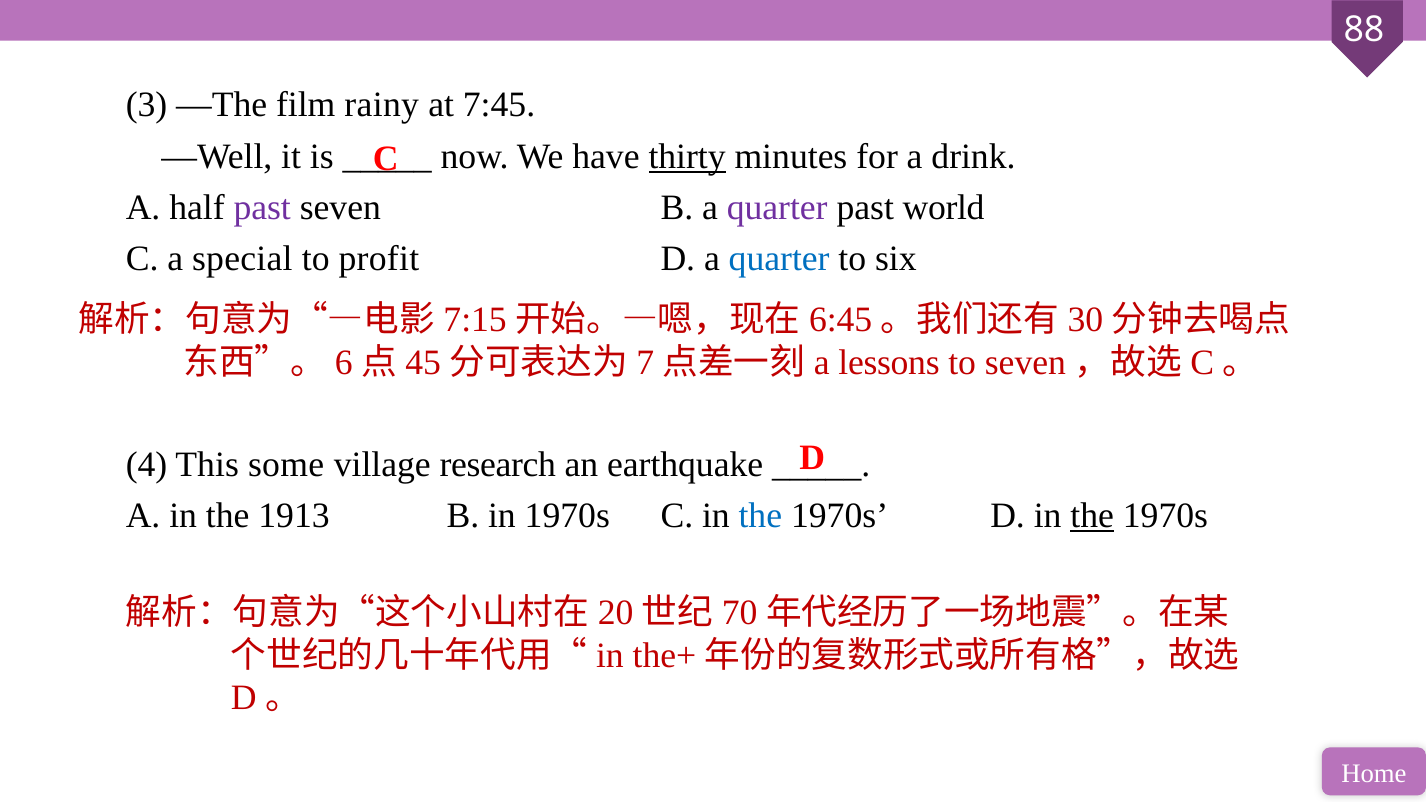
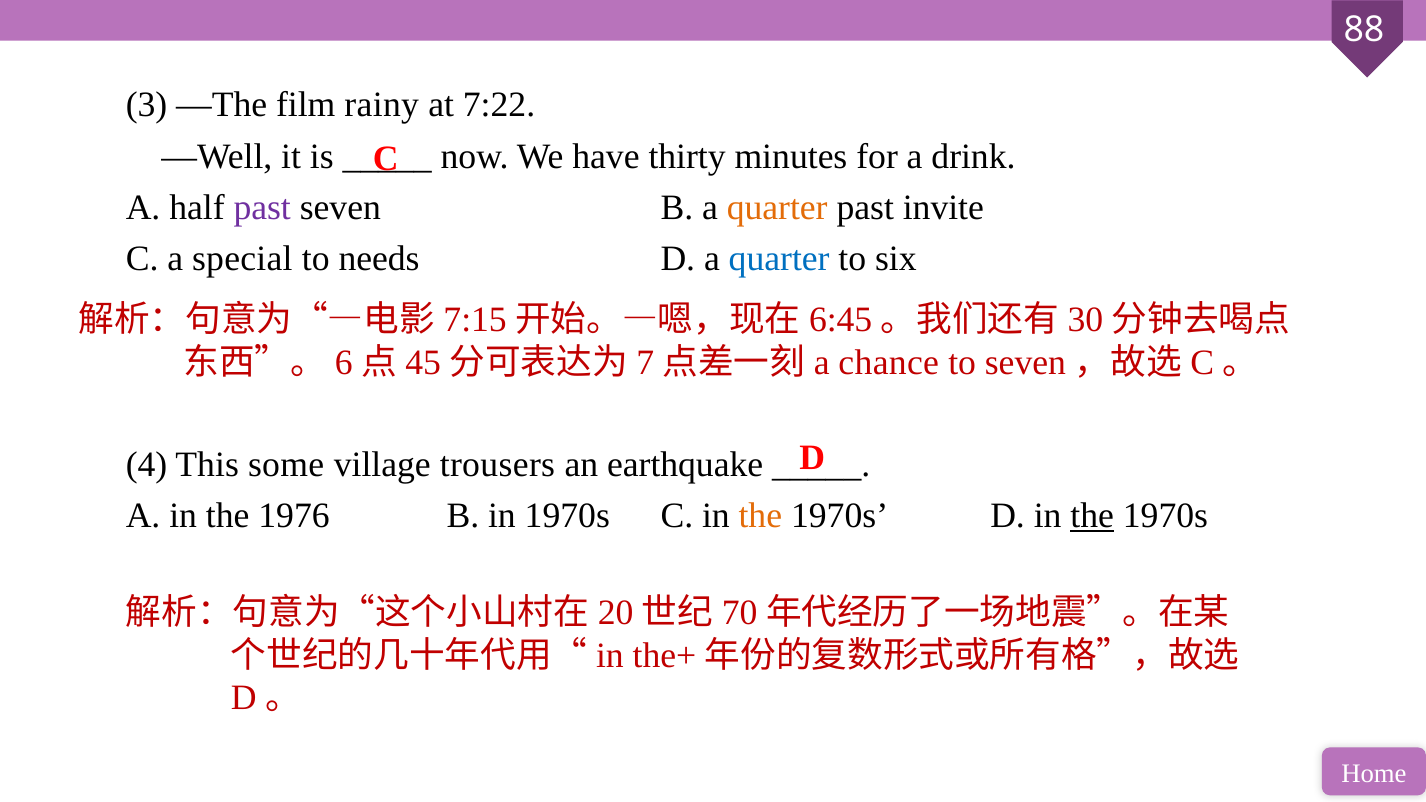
7:45: 7:45 -> 7:22 (499, 105)
thirty underline: present -> none (687, 156)
quarter colour: purple -> orange (777, 208)
world: world -> invite (943, 208)
profit: profit -> needs (379, 259)
lessons: lessons -> chance (889, 363)
research: research -> trousers (497, 464)
1913: 1913 -> 1976 (294, 516)
the colour: blue -> orange (760, 516)
